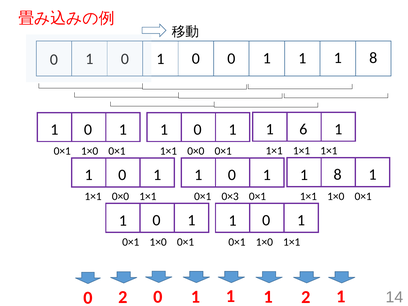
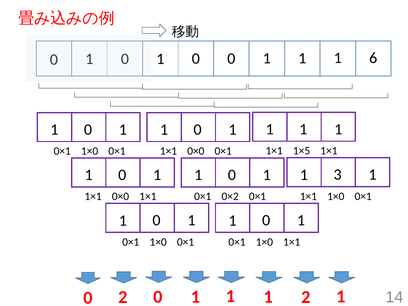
1 1 8: 8 -> 6 (373, 58)
6: 6 -> 1 (303, 129)
1×1: 1×1 -> 1×5 (302, 151)
8: 8 -> 3 (338, 175)
0×3: 0×3 -> 0×2 (230, 197)
